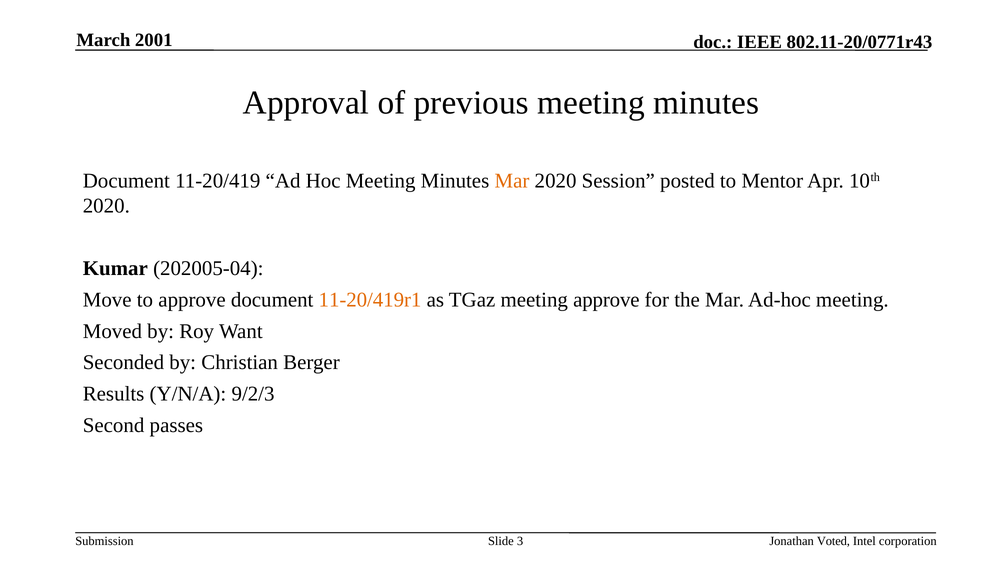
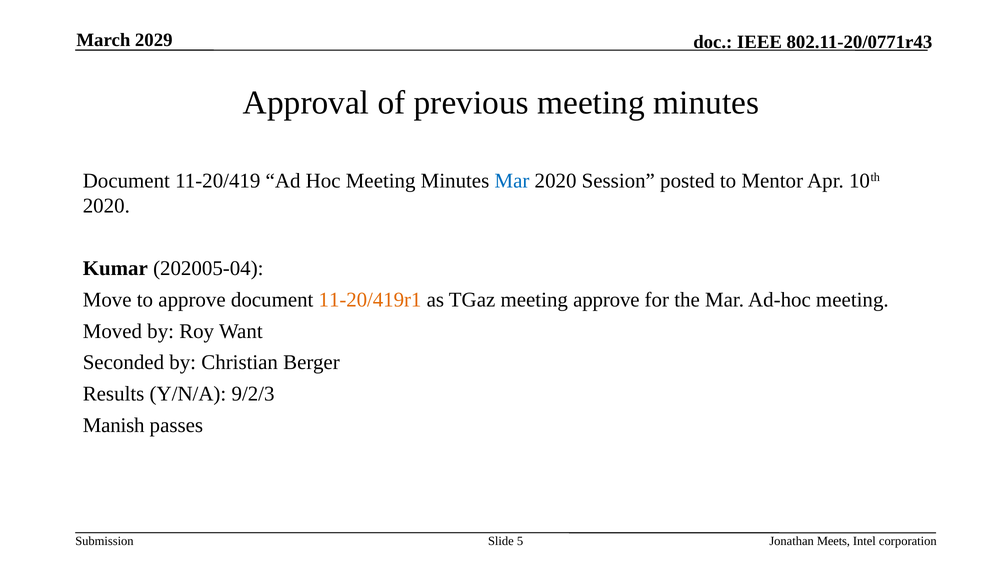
2001: 2001 -> 2029 (154, 40)
Mar colour: orange -> blue (512, 181)
Second: Second -> Manish (114, 425)
3: 3 -> 5 (520, 541)
Voted: Voted -> Meets (833, 541)
